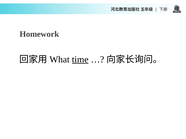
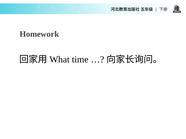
time underline: present -> none (80, 60)
